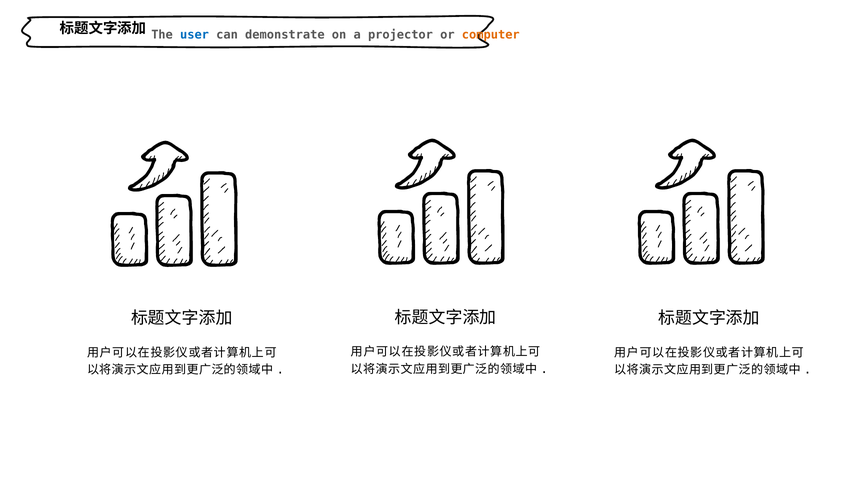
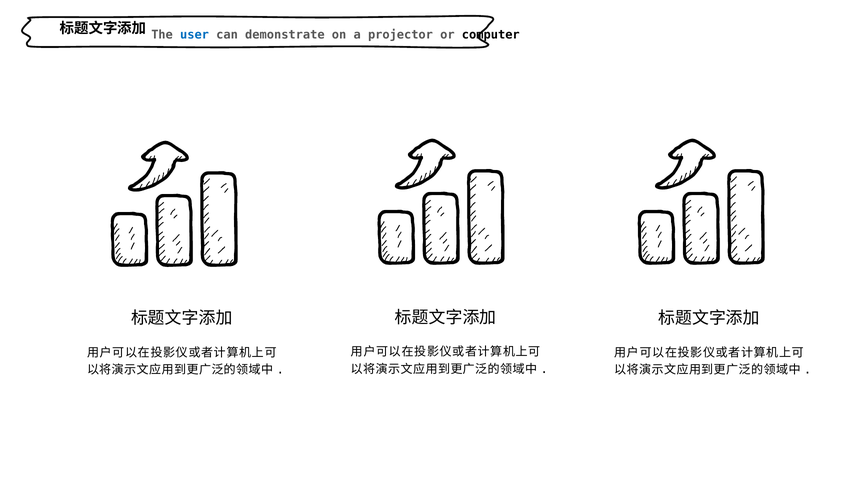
computer colour: orange -> black (491, 35)
